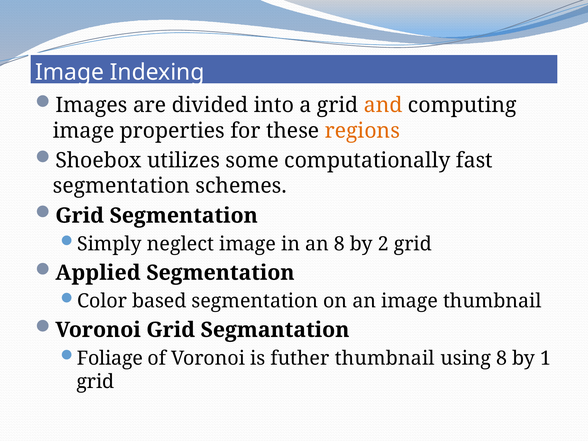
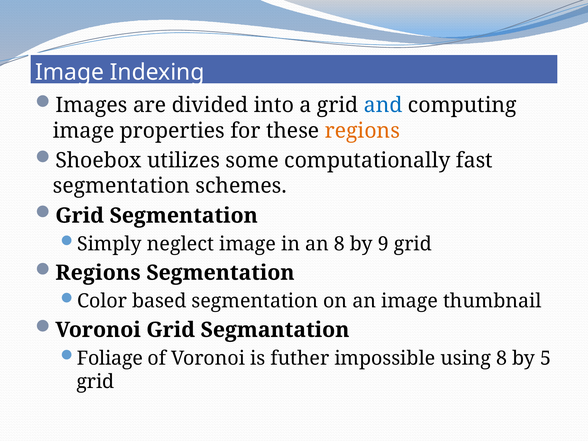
and colour: orange -> blue (383, 105)
2: 2 -> 9 (383, 244)
Applied: Applied -> Regions (98, 273)
futher thumbnail: thumbnail -> impossible (385, 358)
1: 1 -> 5 (546, 358)
